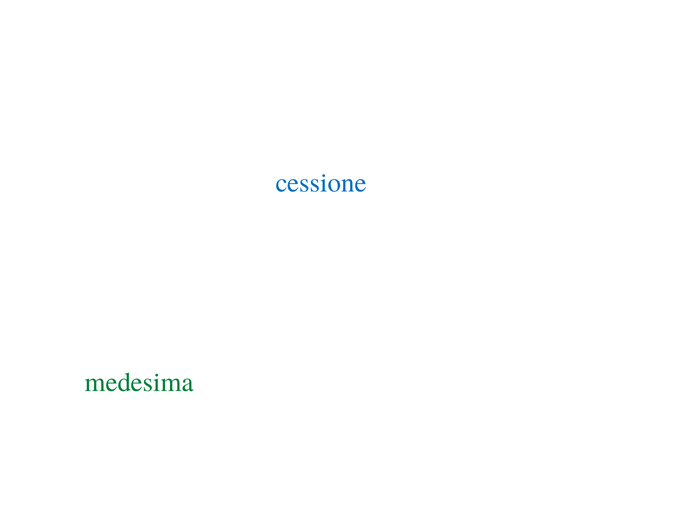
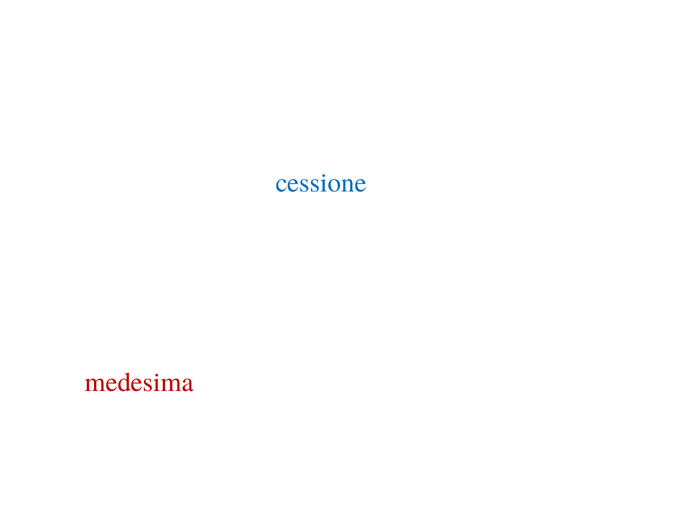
medesima colour: green -> red (139, 382)
